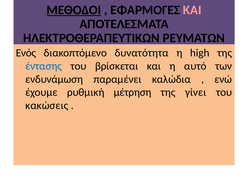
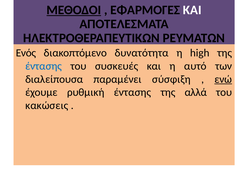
ΚΑΙ colour: pink -> white (192, 10)
βρίσκεται: βρίσκεται -> συσκευές (117, 66)
ενδυνάμωση: ενδυνάμωση -> διαλείπουσα (54, 79)
καλώδια: καλώδια -> σύσφιξη (171, 79)
ενώ underline: none -> present (223, 79)
ρυθμική μέτρηση: μέτρηση -> έντασης (132, 93)
γίνει: γίνει -> αλλά (196, 93)
